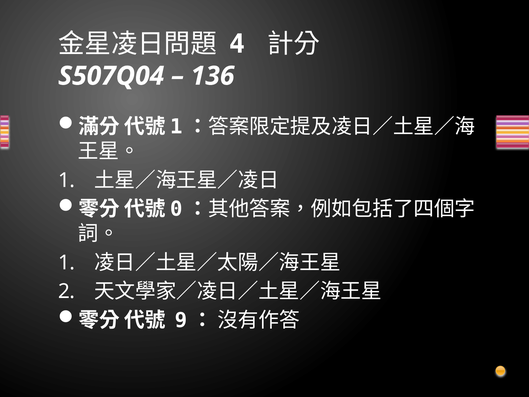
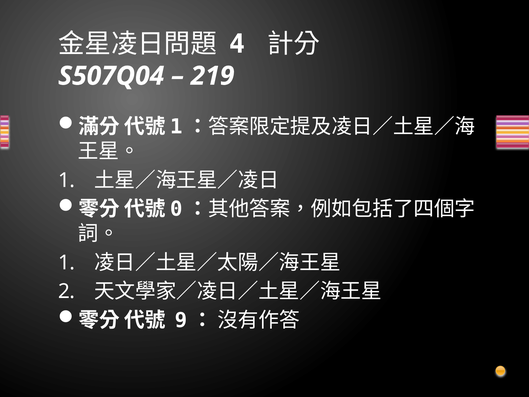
136: 136 -> 219 (213, 76)
